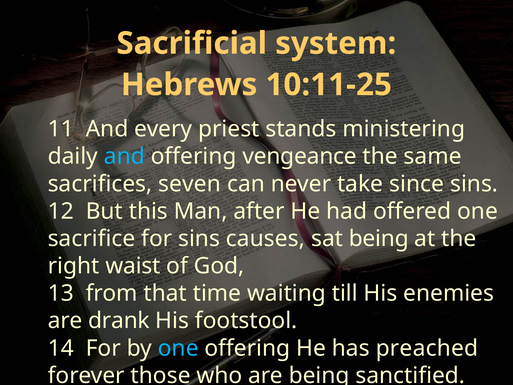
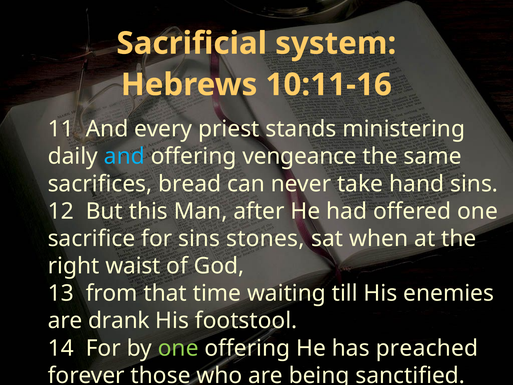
10:11-25: 10:11-25 -> 10:11-16 (329, 85)
seven: seven -> bread (190, 184)
since: since -> hand (417, 184)
causes: causes -> stones (265, 238)
sat being: being -> when (379, 238)
one colour: light blue -> light green (178, 348)
